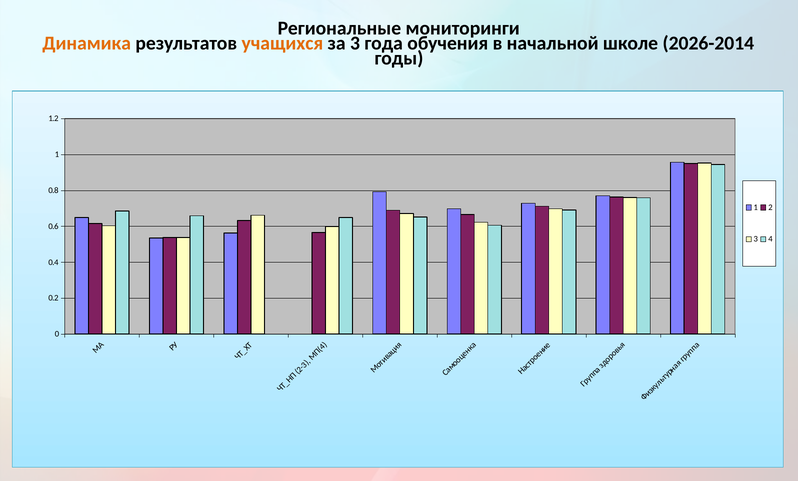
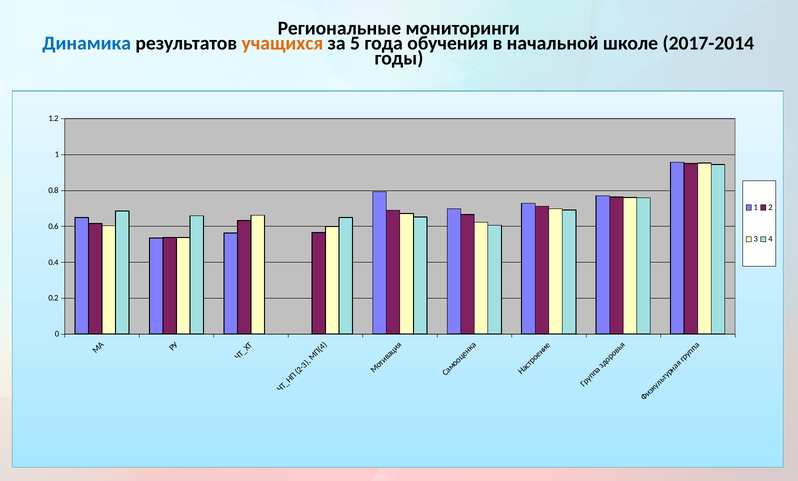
Динамика colour: orange -> blue (87, 43)
за 3: 3 -> 5 (355, 43)
2026-2014: 2026-2014 -> 2017-2014 (708, 43)
